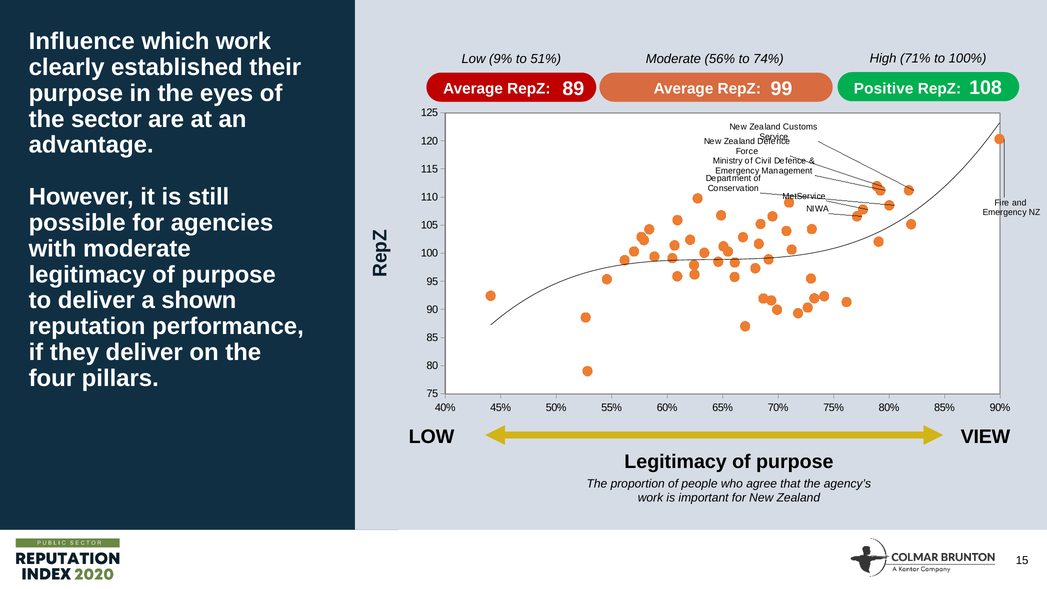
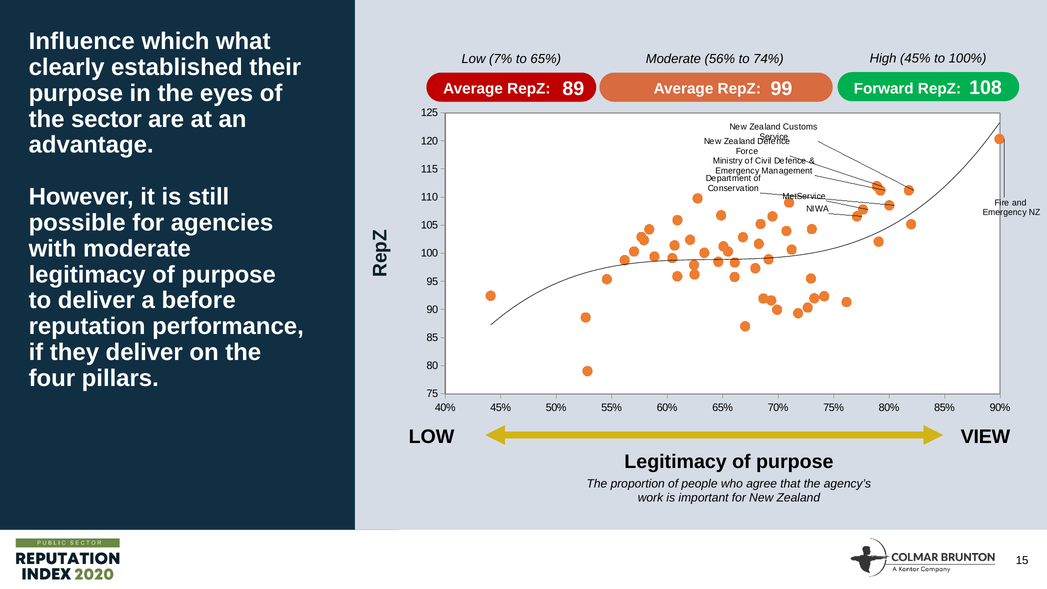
which work: work -> what (243, 41)
High 71%: 71% -> 45% (915, 58)
9%: 9% -> 7% (501, 59)
to 51%: 51% -> 65% (546, 59)
Positive: Positive -> Forward (884, 89)
shown: shown -> before (199, 300)
